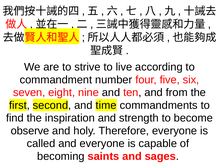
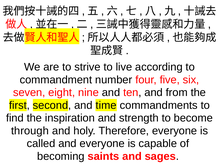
observe: observe -> through (30, 131)
